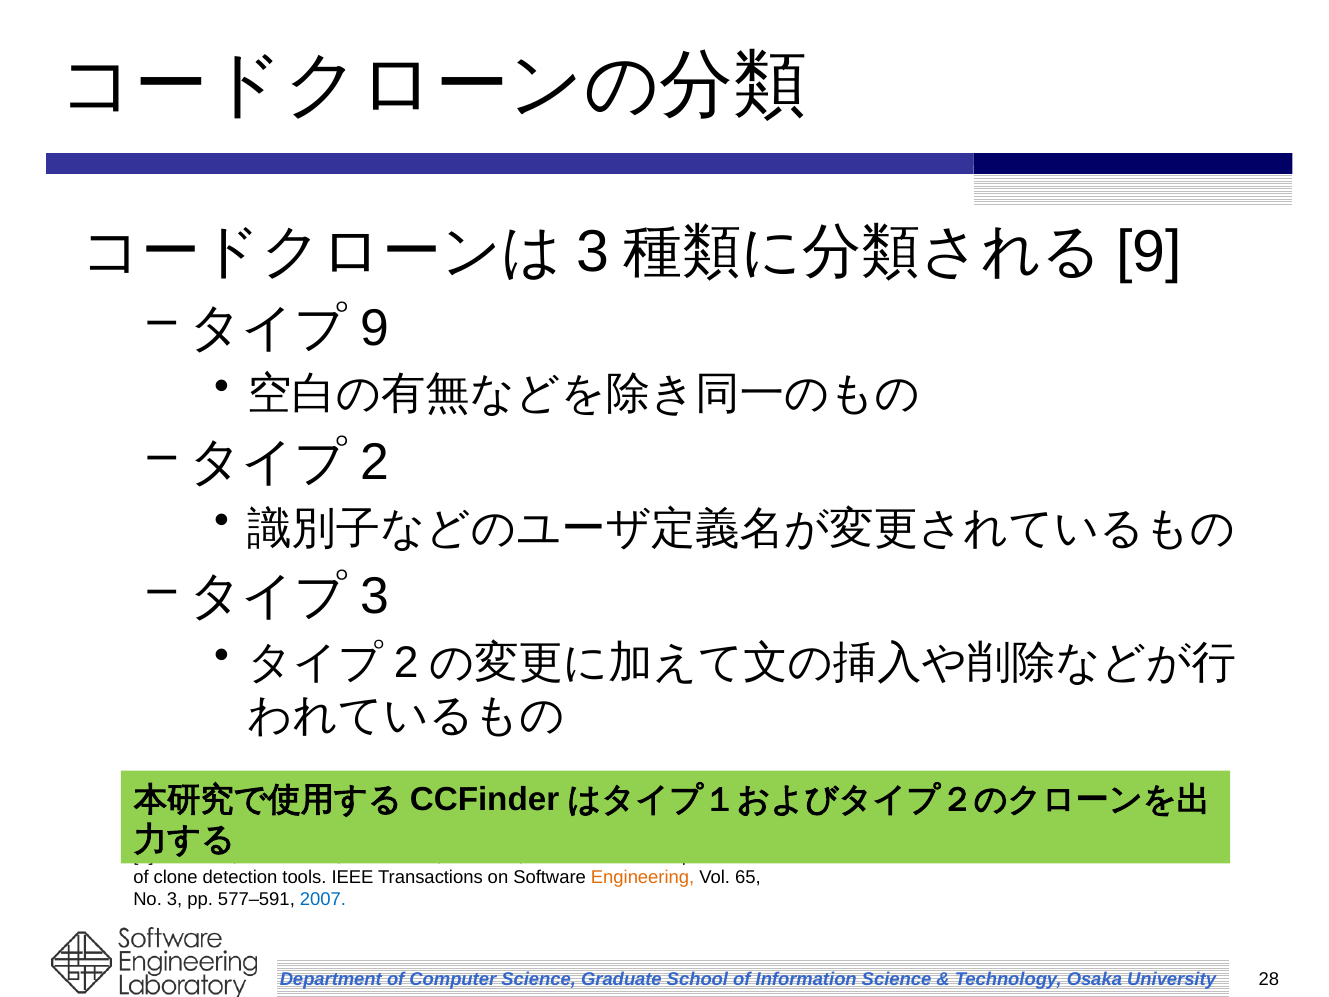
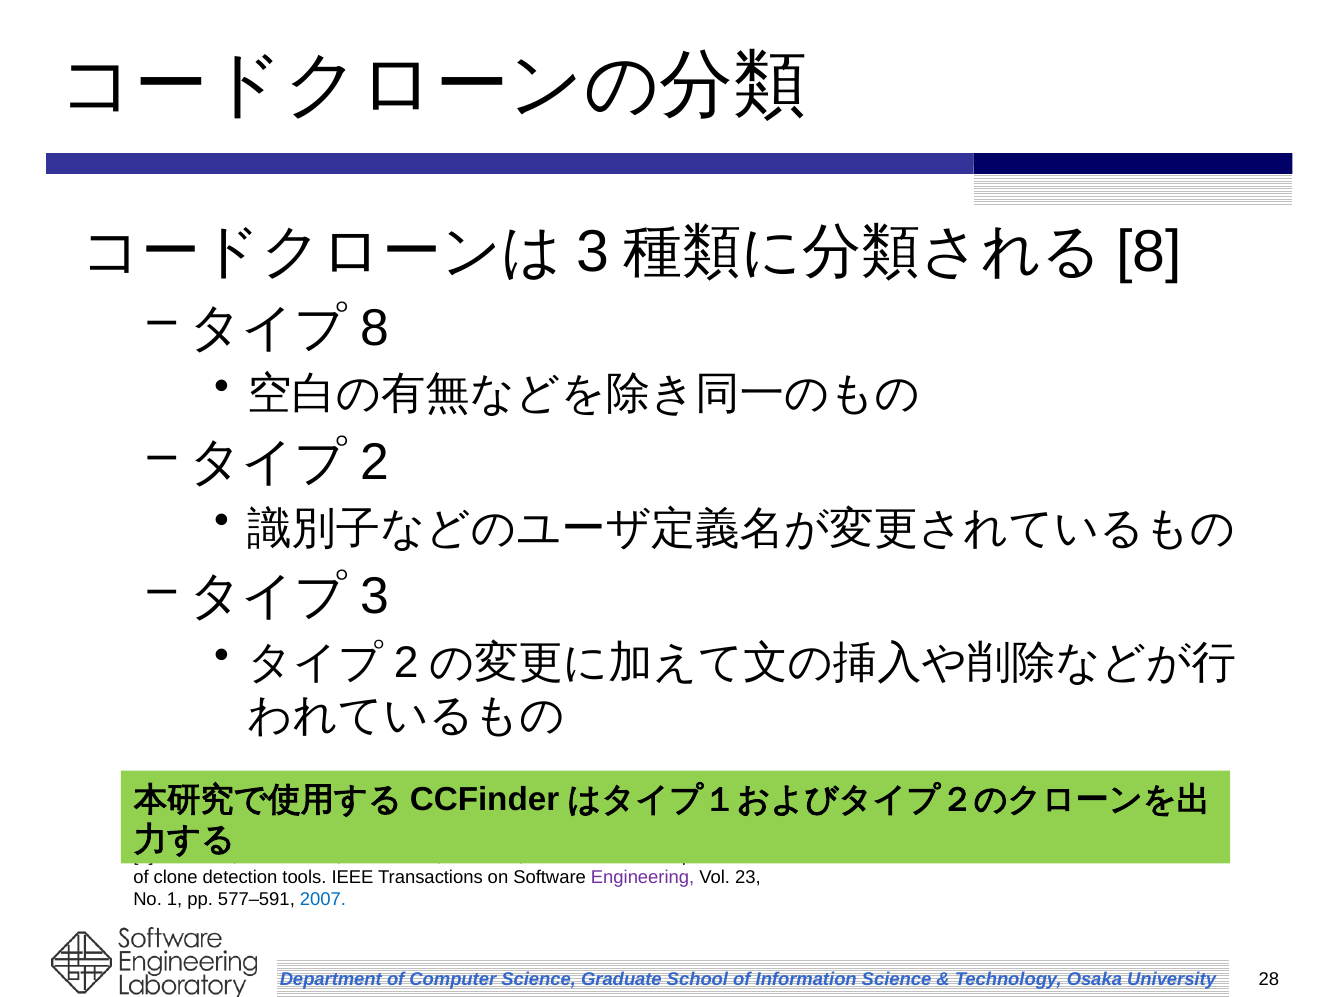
9: 9 -> 8 (1149, 252)
9: 9 -> 8 (374, 328)
Engineering colour: orange -> purple (643, 877)
65: 65 -> 23 (748, 877)
No 3: 3 -> 1 (175, 900)
